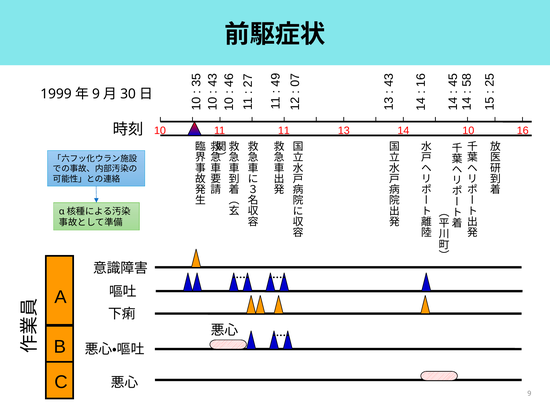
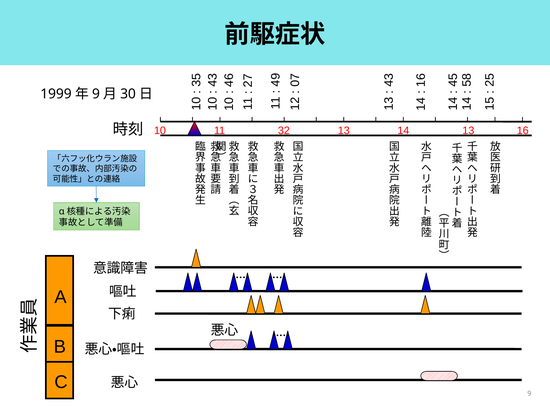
11 11: 11 -> 32 (284, 130)
14 10: 10 -> 13 (468, 130)
